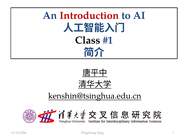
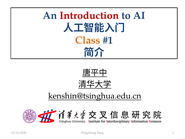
Class colour: black -> orange (88, 40)
